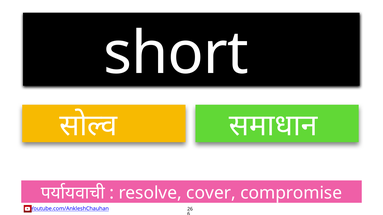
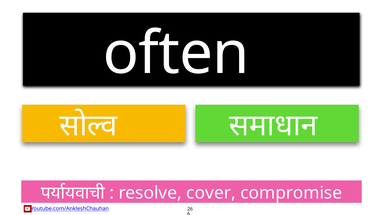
short: short -> often (176, 54)
